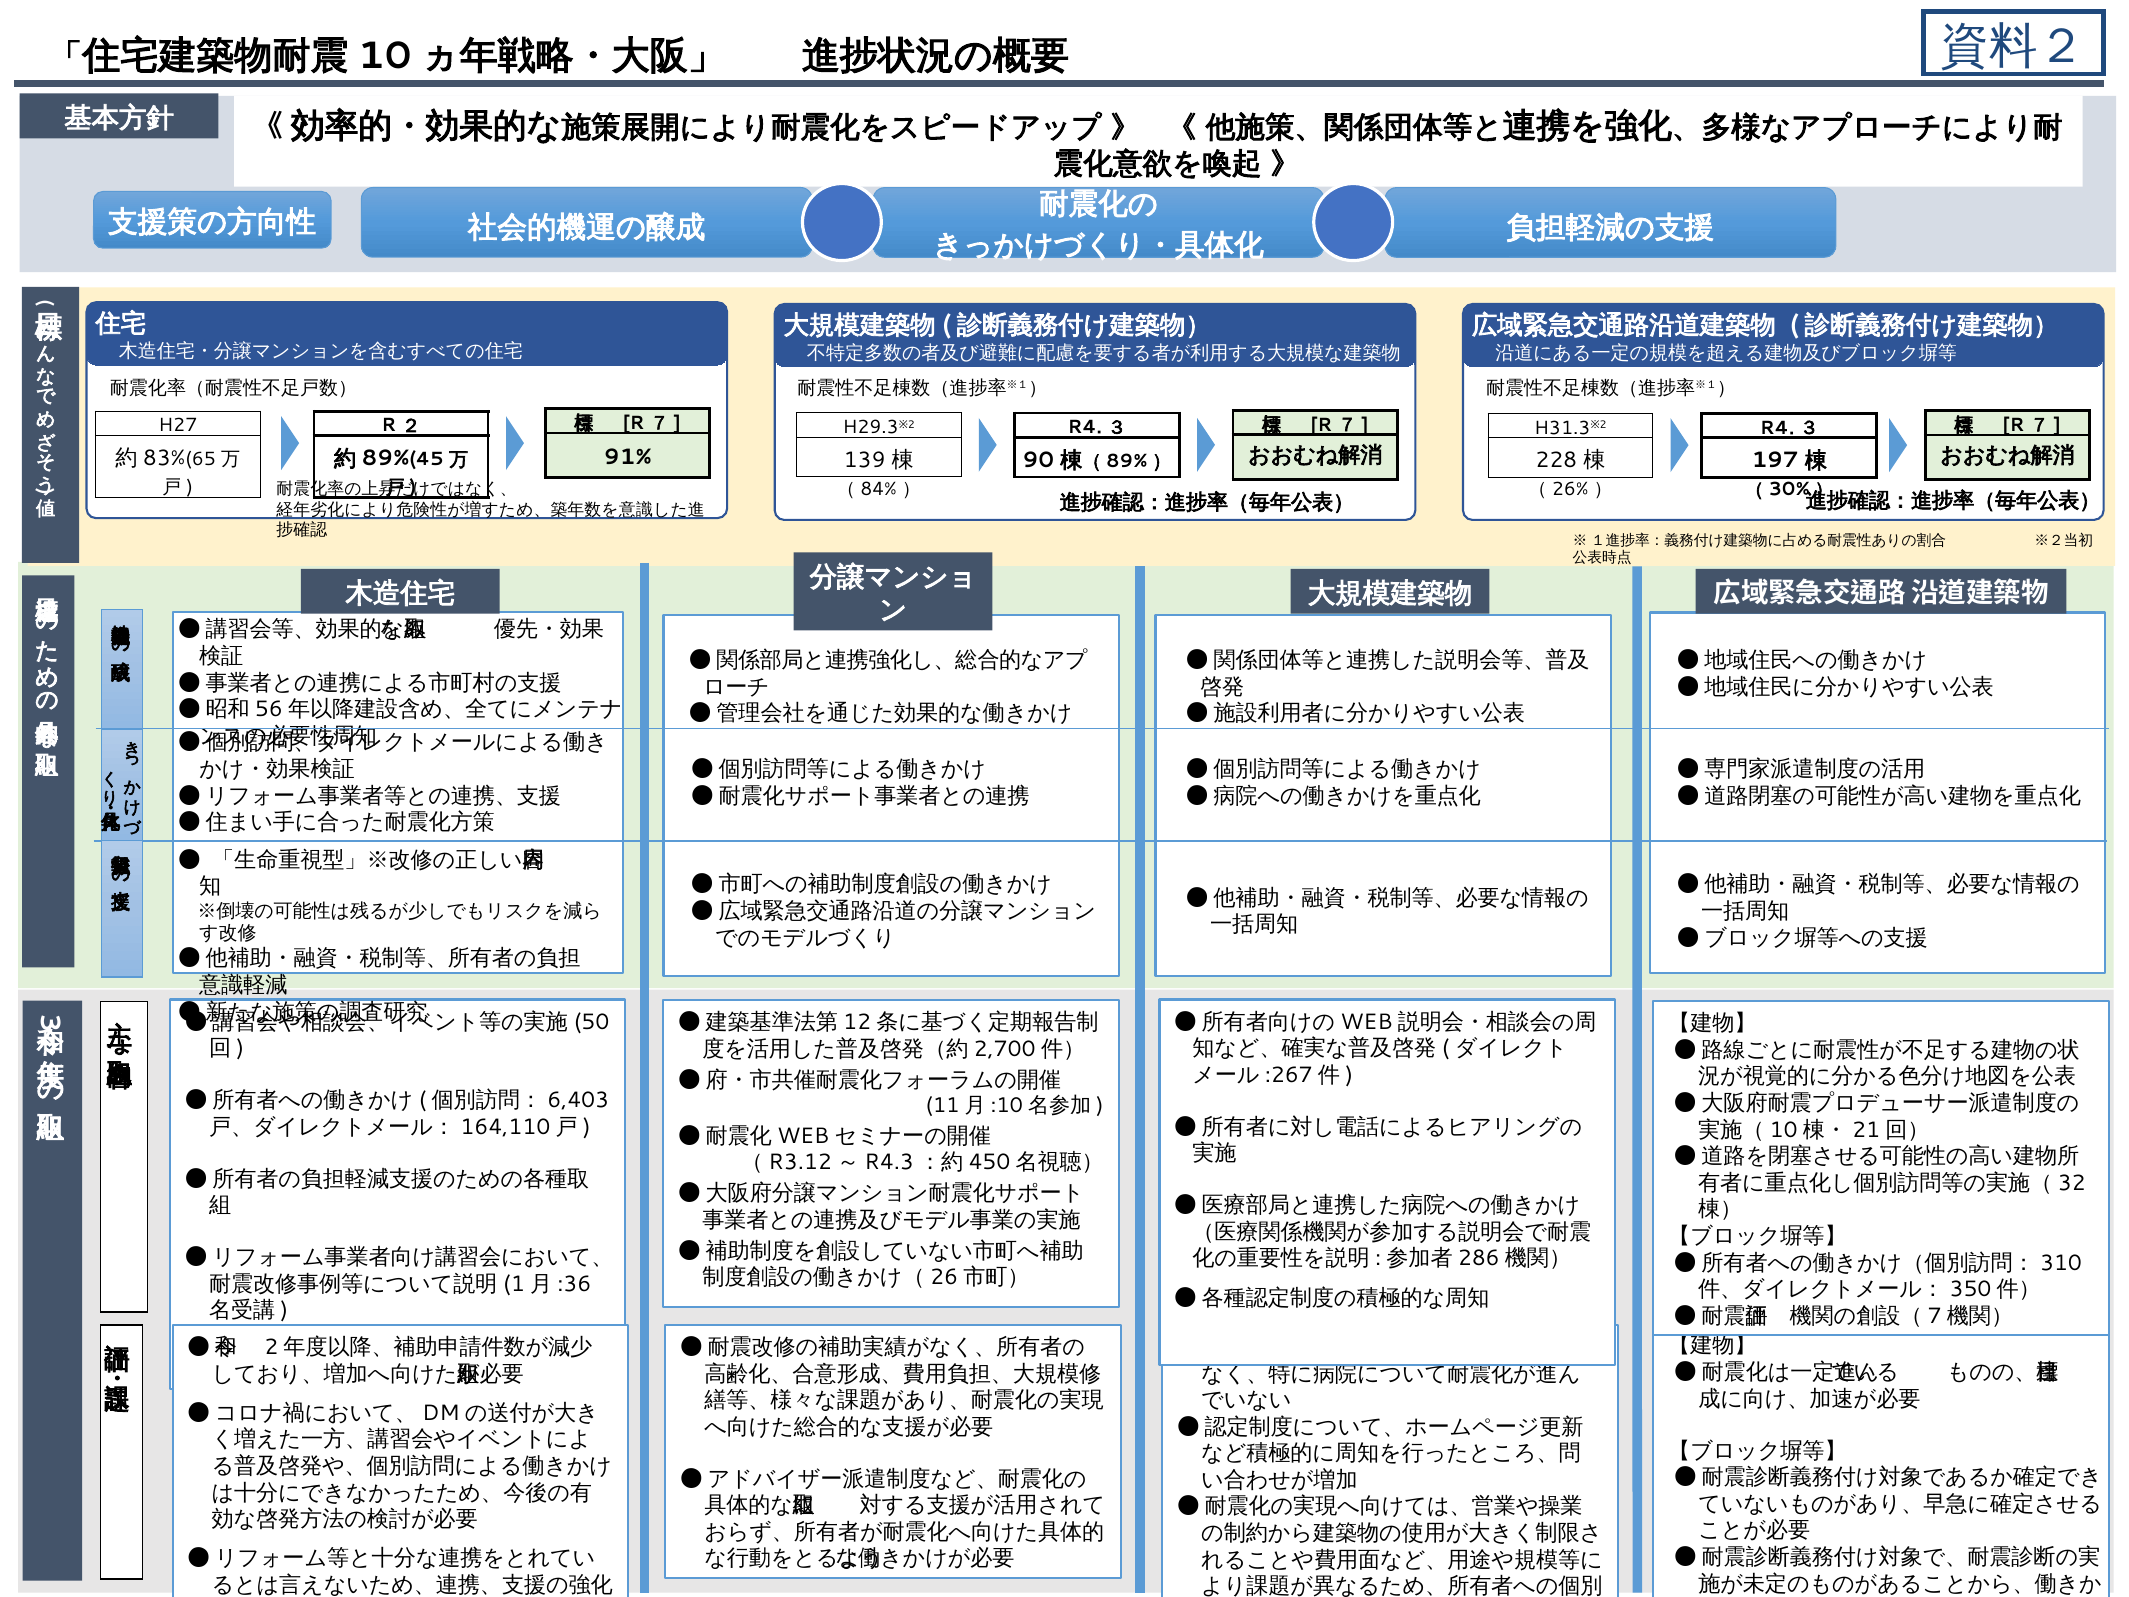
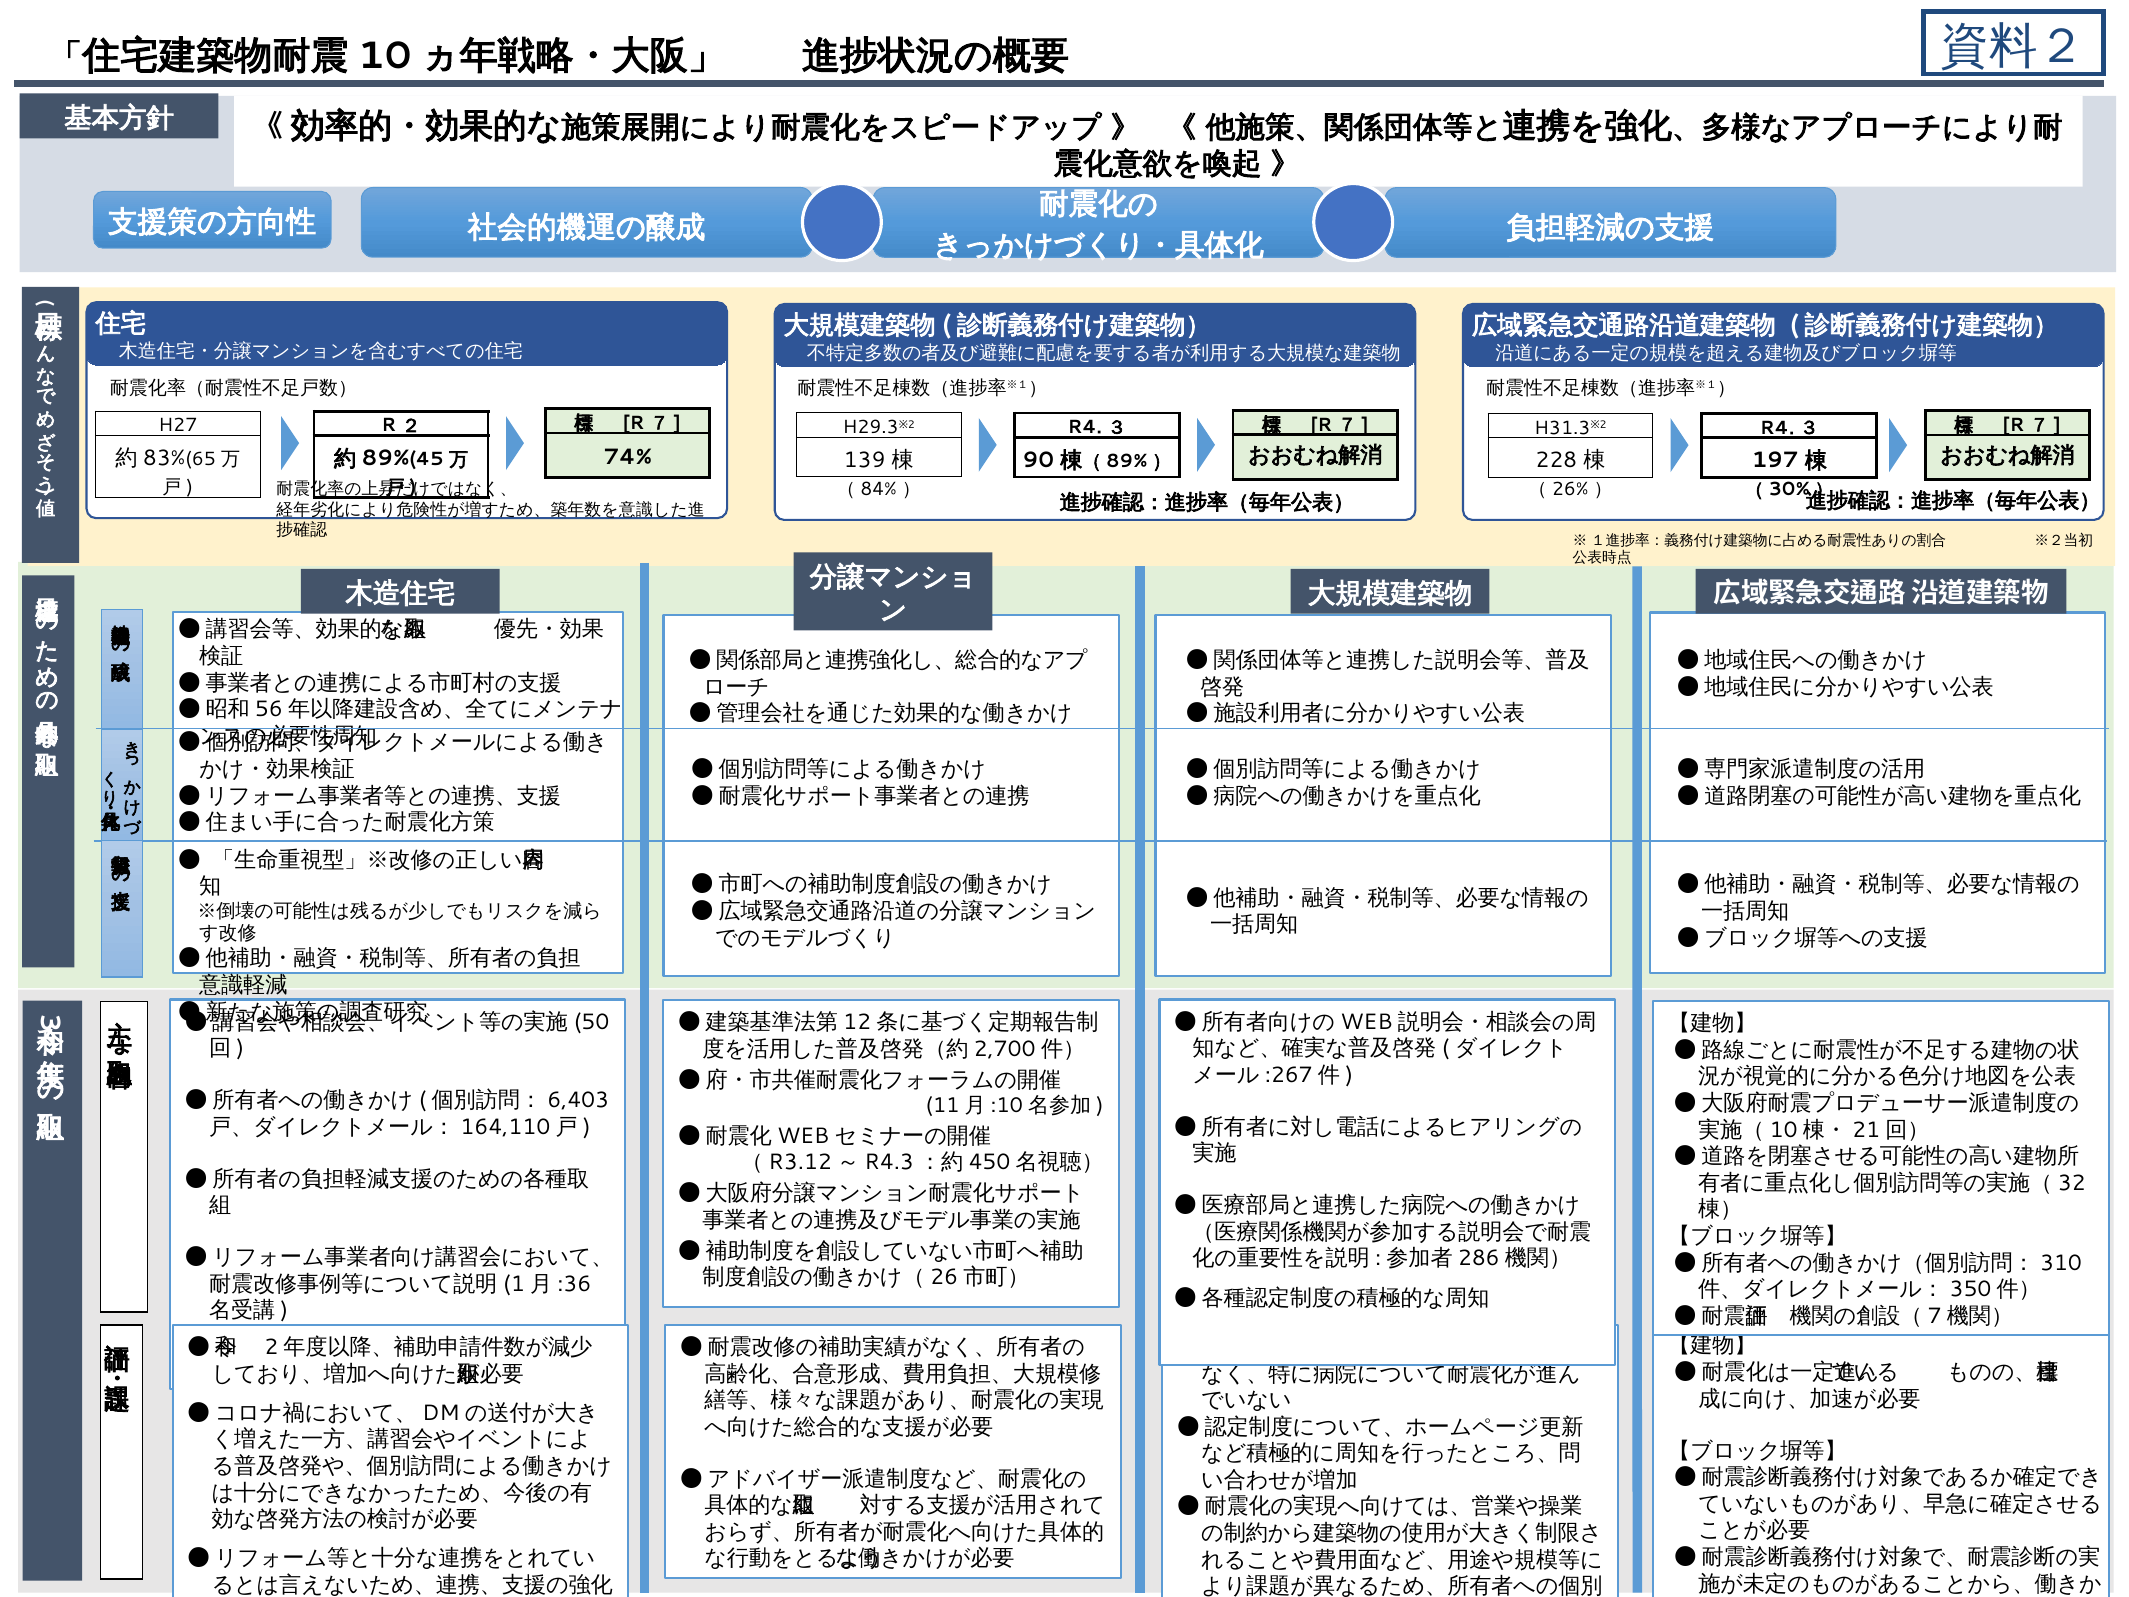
91%: 91% -> 74% (628, 457)
